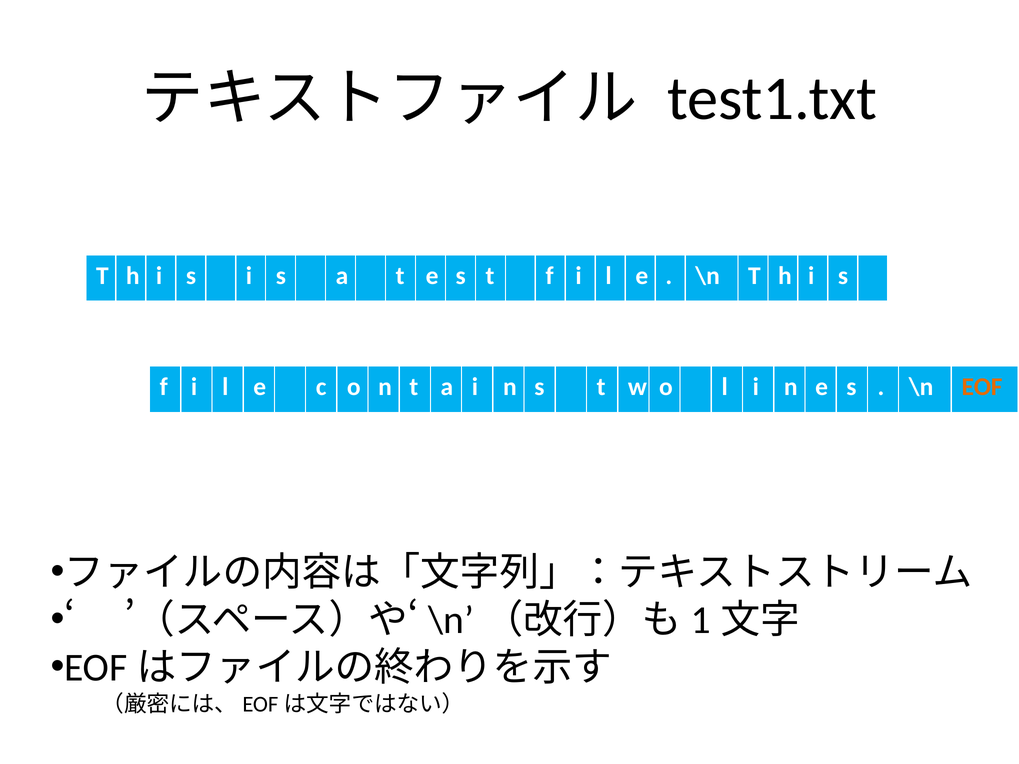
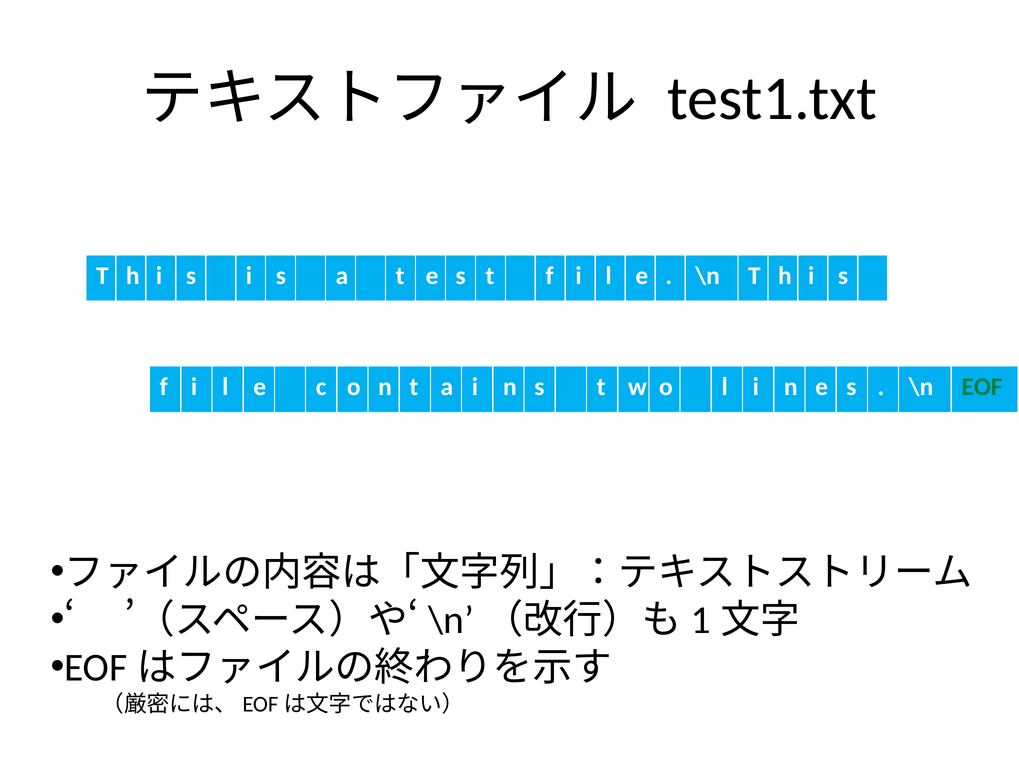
EOF colour: orange -> green (982, 387)
